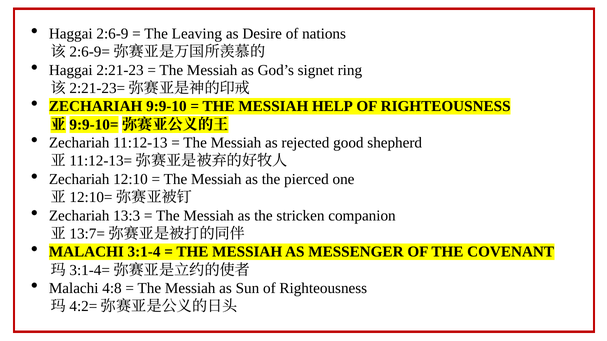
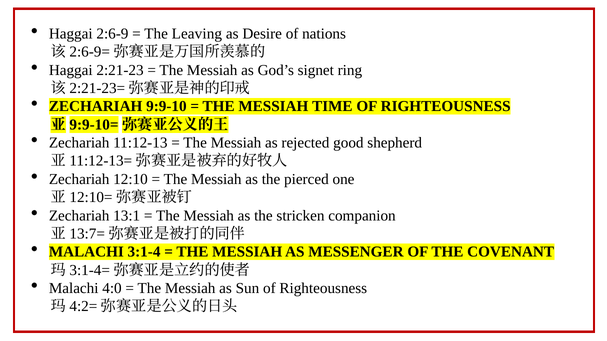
HELP: HELP -> TIME (332, 107)
13:3: 13:3 -> 13:1 (127, 216)
4:8: 4:8 -> 4:0 (112, 289)
